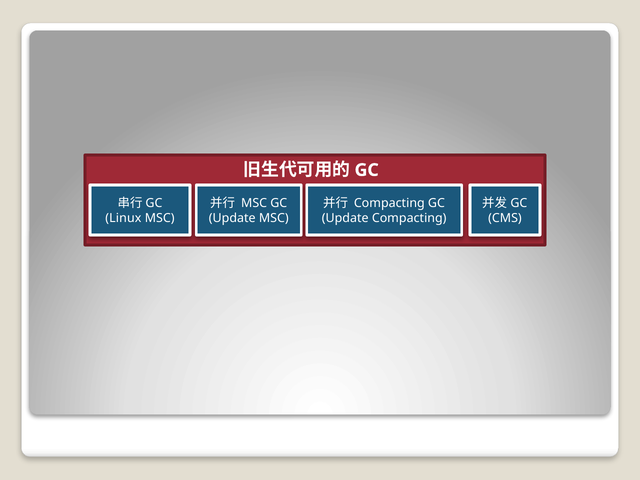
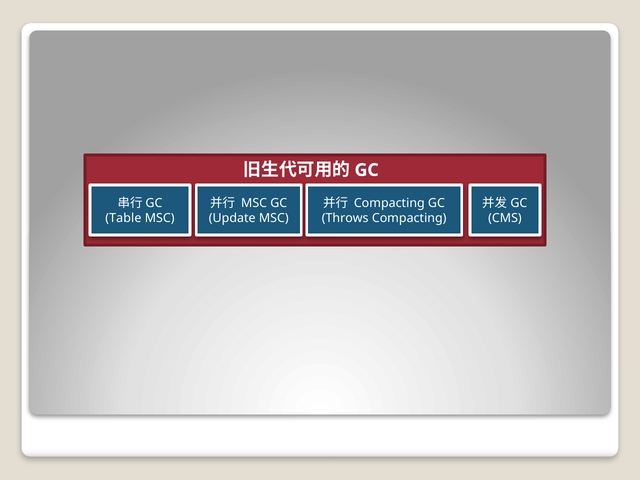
Linux: Linux -> Table (123, 218)
Update: Update -> Throws (345, 218)
